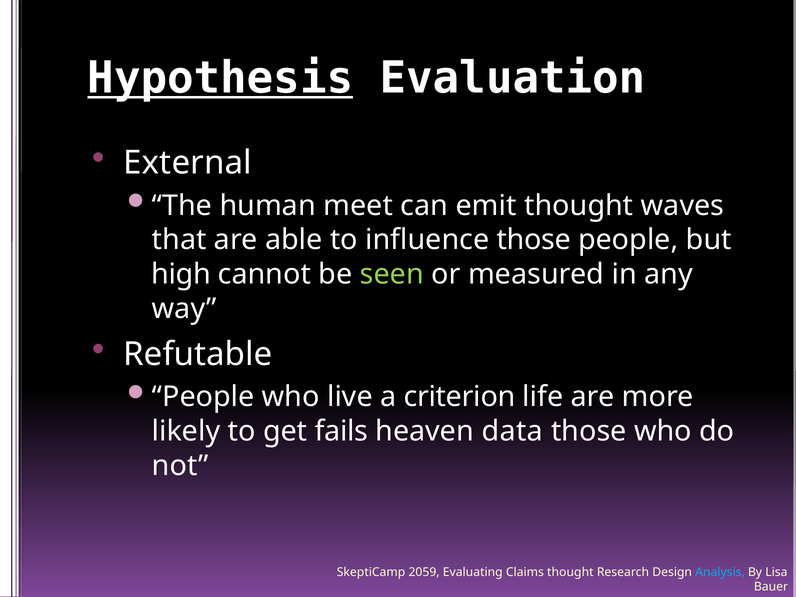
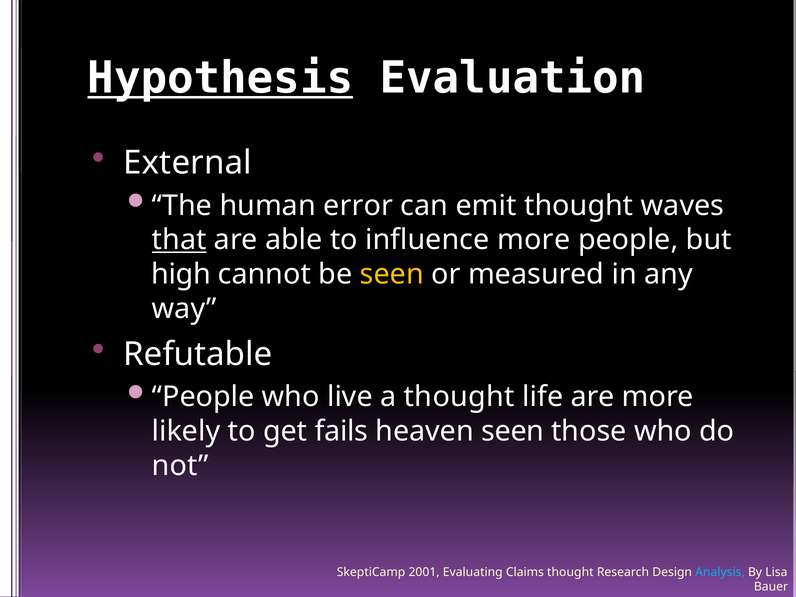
meet: meet -> error (358, 206)
that underline: none -> present (179, 240)
influence those: those -> more (534, 240)
seen colour: light green -> yellow (392, 274)
a criterion: criterion -> thought (459, 397)
heaven data: data -> seen (513, 431)
2059: 2059 -> 2001 (424, 572)
